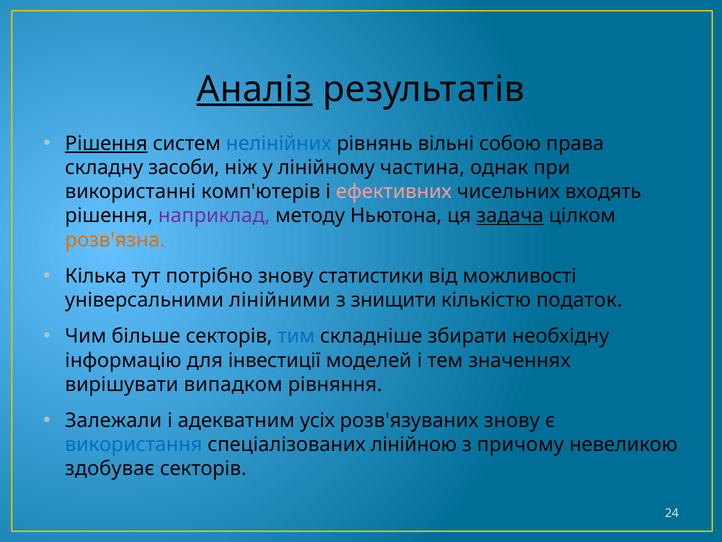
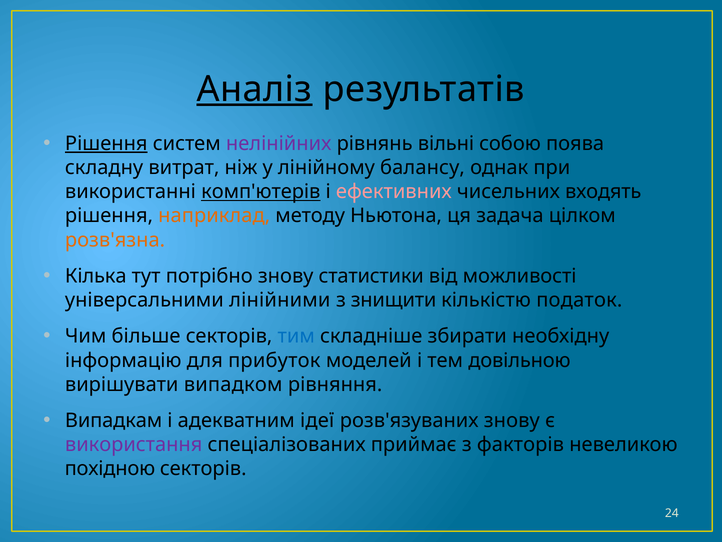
нелінійних colour: blue -> purple (279, 143)
права: права -> поява (575, 143)
засоби: засоби -> витрат (184, 167)
частина: частина -> балансу (422, 167)
комп'ютерів underline: none -> present (261, 192)
наприклад colour: purple -> orange (214, 216)
задача underline: present -> none (510, 216)
інвестиції: інвестиції -> прибуток (274, 360)
значеннях: значеннях -> довільною (519, 360)
Залежали: Залежали -> Випадкам (114, 420)
усіх: усіх -> ідеї (317, 420)
використання colour: blue -> purple (134, 444)
лінійною: лінійною -> приймає (414, 444)
причому: причому -> факторів (520, 444)
здобуває: здобуває -> похідною (110, 468)
